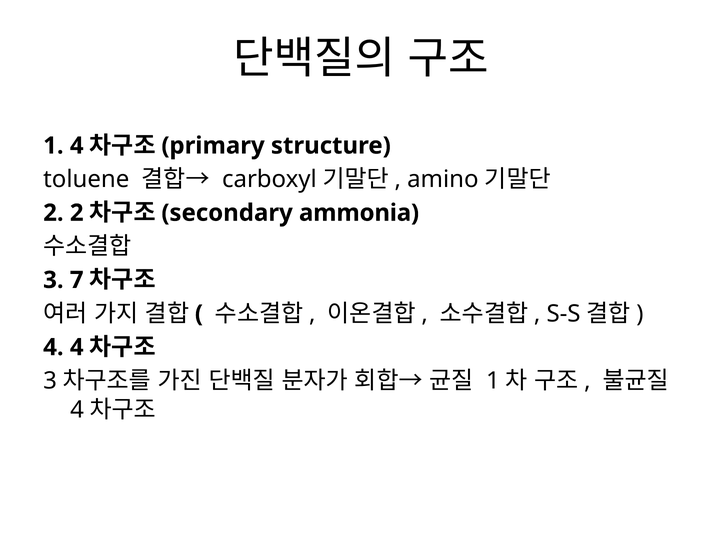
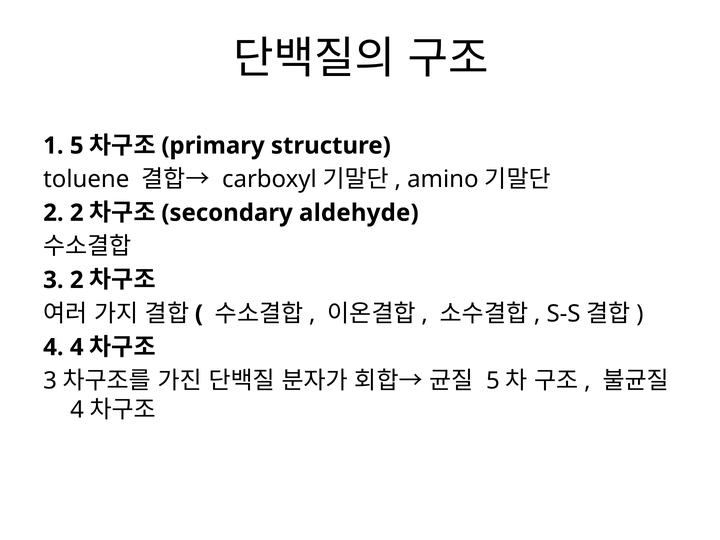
1 4: 4 -> 5 (77, 146)
ammonia: ammonia -> aldehyde (359, 213)
3 7: 7 -> 2 (77, 280)
1: 1 -> 5 (493, 381)
